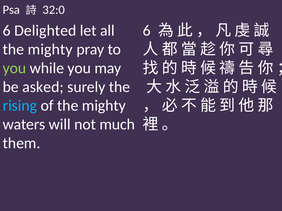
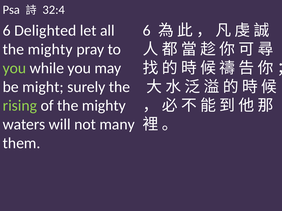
32:0: 32:0 -> 32:4 (54, 10)
asked: asked -> might (43, 87)
rising colour: light blue -> light green (20, 106)
much: much -> many (117, 125)
